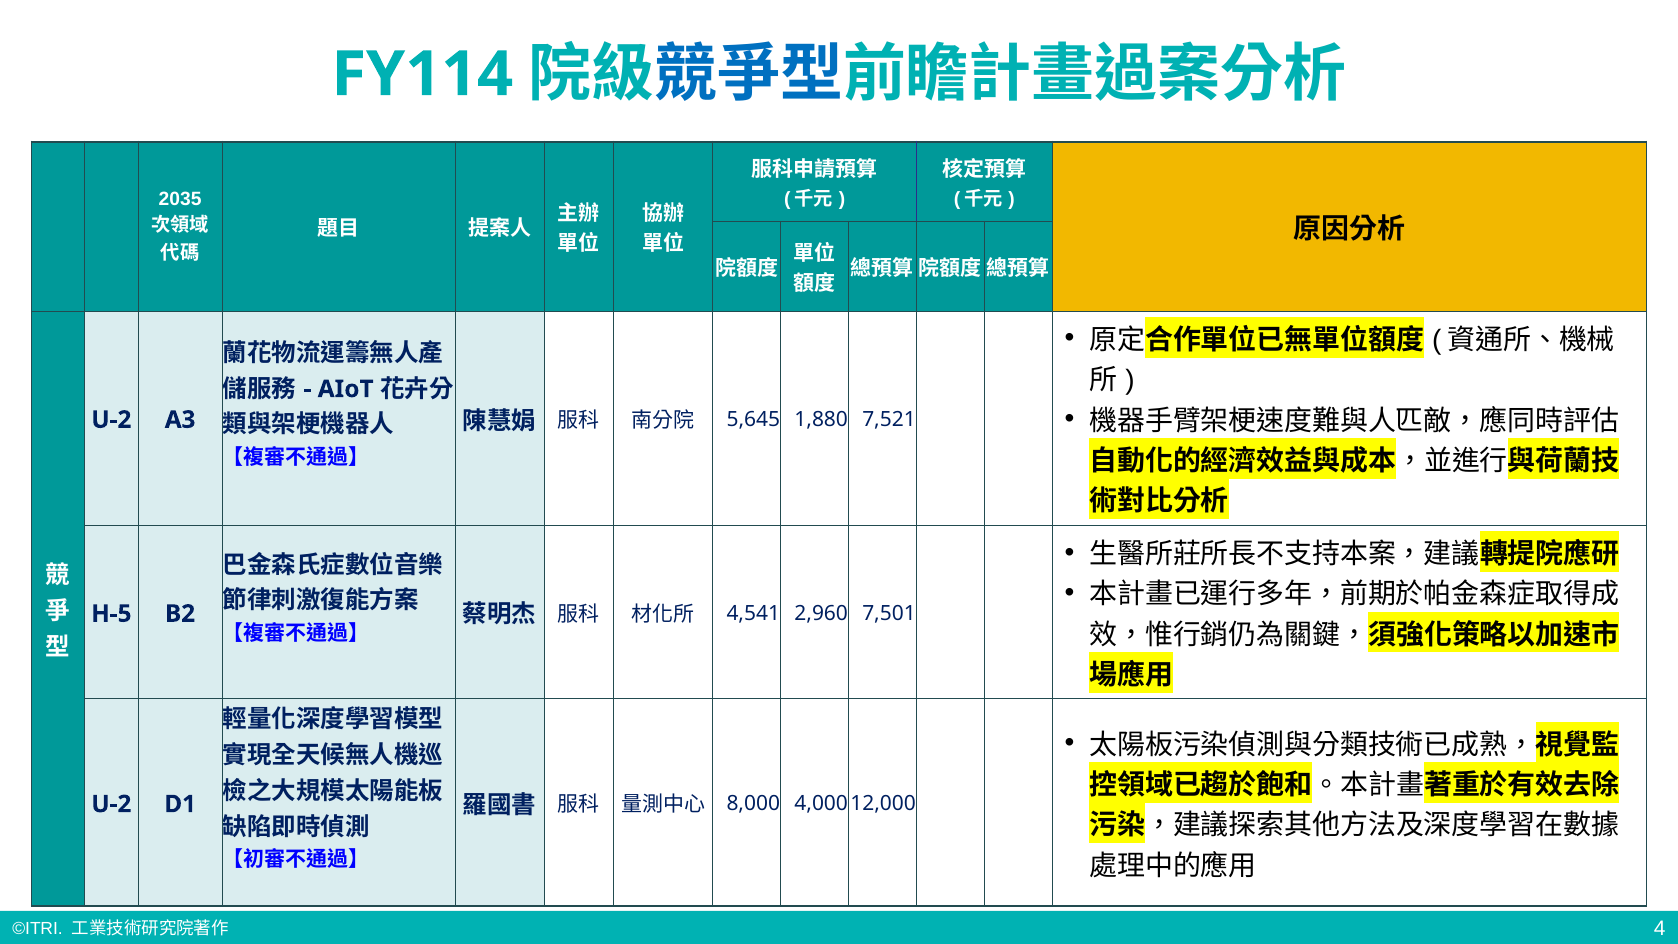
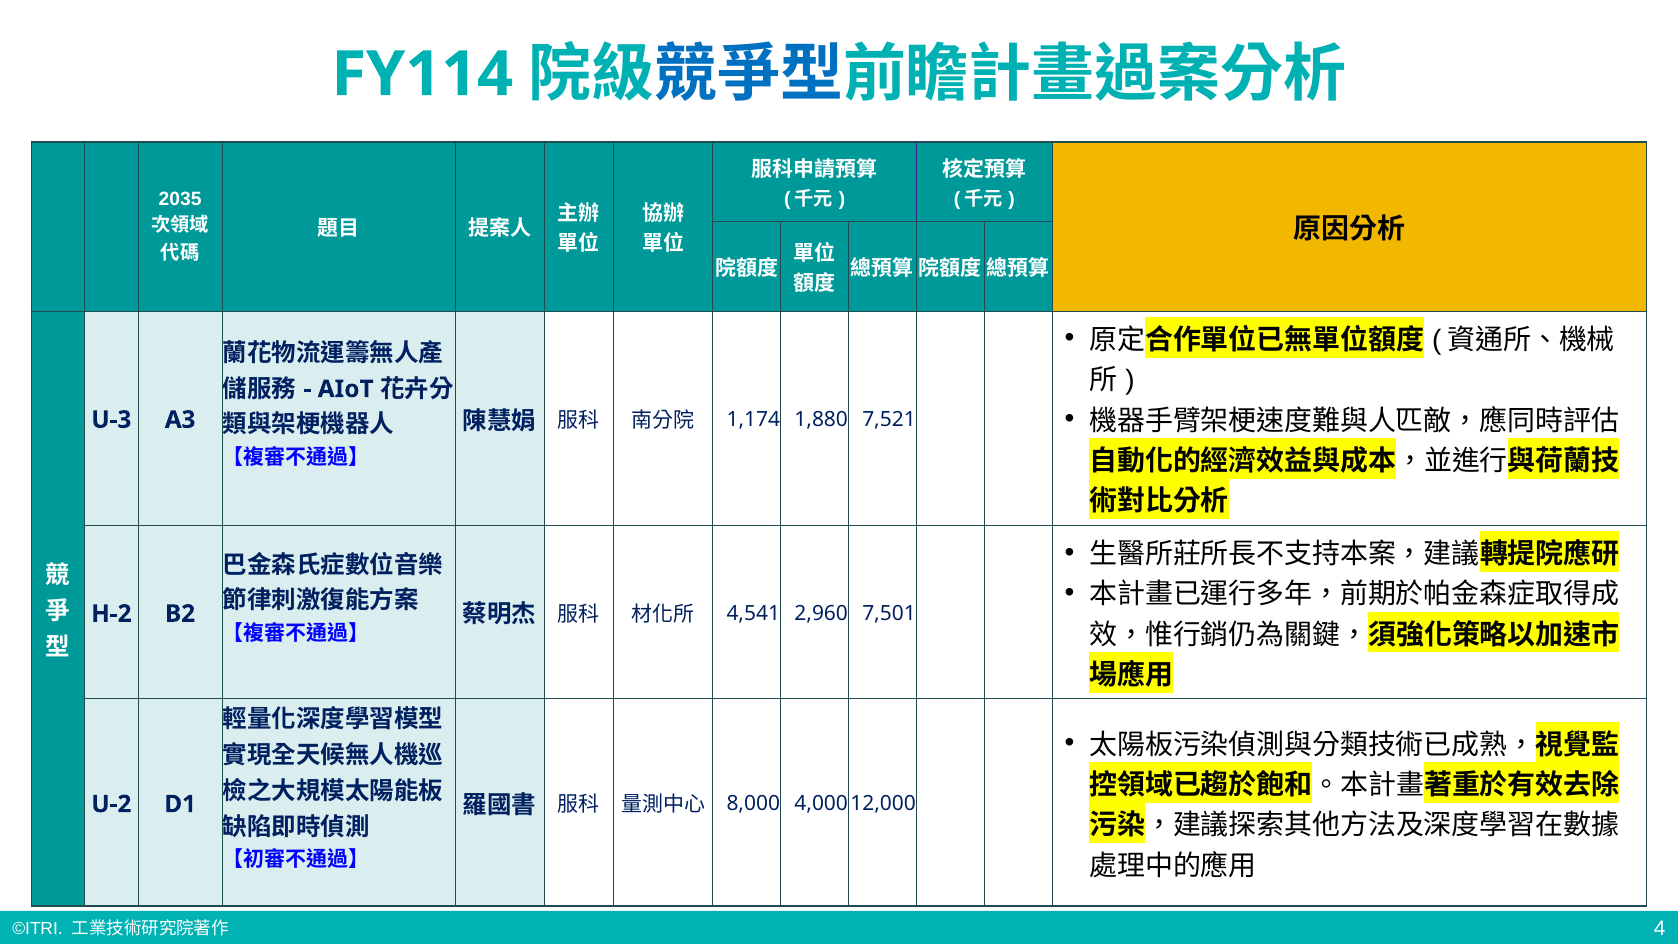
5,645: 5,645 -> 1,174 (753, 420)
U-2: U-2 -> U-3 (111, 420)
H-5: H-5 -> H-2 (111, 614)
